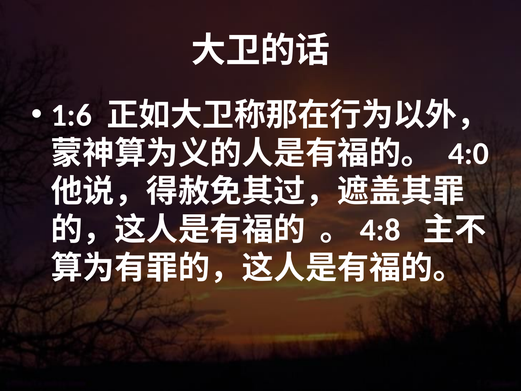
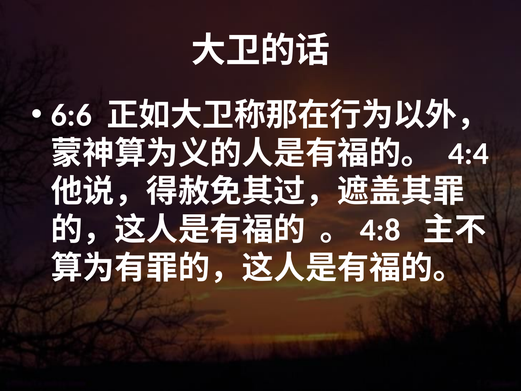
1:6: 1:6 -> 6:6 (71, 115)
4:0: 4:0 -> 4:4 (469, 153)
